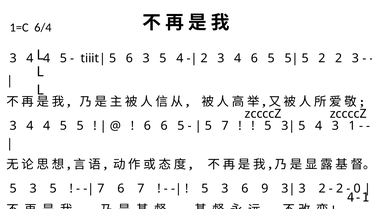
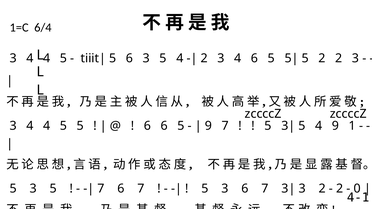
5: 5 -> 9 (209, 126)
4 3: 3 -> 9 (336, 126)
3 6 9: 9 -> 7 (265, 189)
